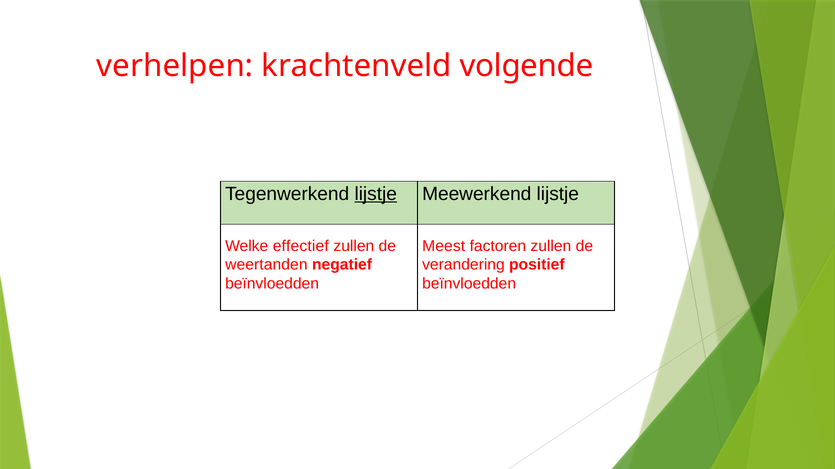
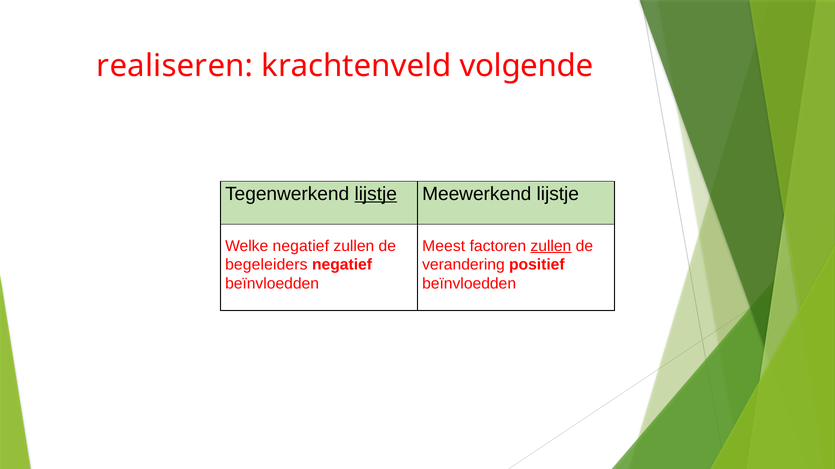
verhelpen: verhelpen -> realiseren (175, 66)
Welke effectief: effectief -> negatief (301, 246)
zullen underline: none -> present (551, 246)
weertanden: weertanden -> begeleiders (266, 265)
